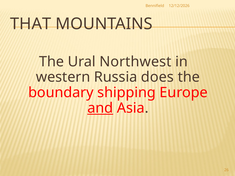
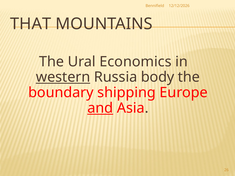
Northwest: Northwest -> Economics (135, 62)
western underline: none -> present (63, 77)
does: does -> body (158, 77)
